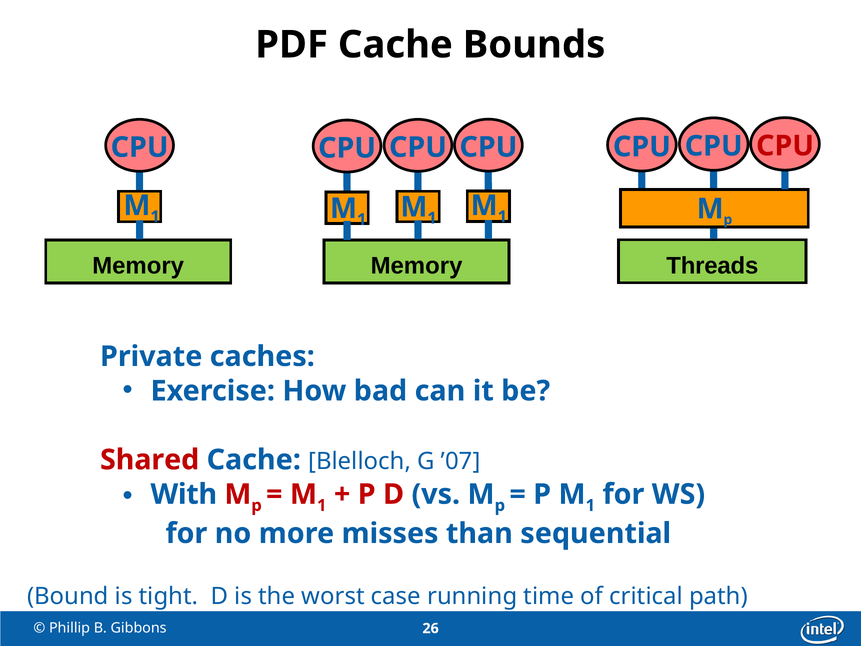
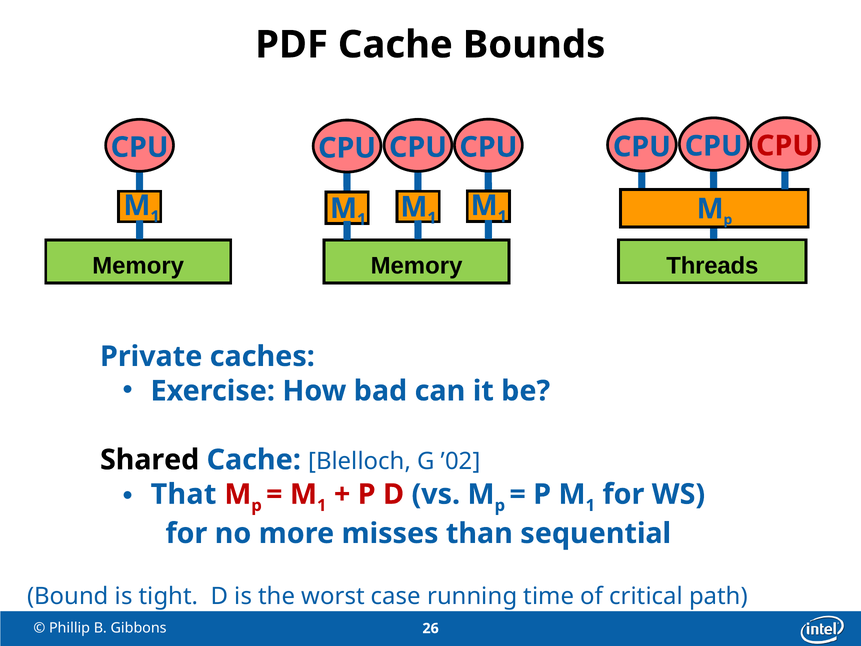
Shared colour: red -> black (150, 460)
’07: ’07 -> ’02 (461, 461)
With: With -> That (183, 494)
